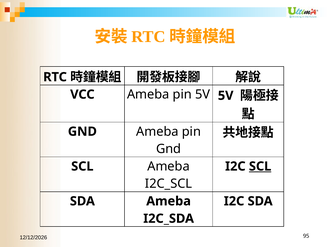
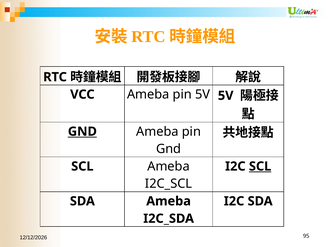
GND underline: none -> present (82, 131)
